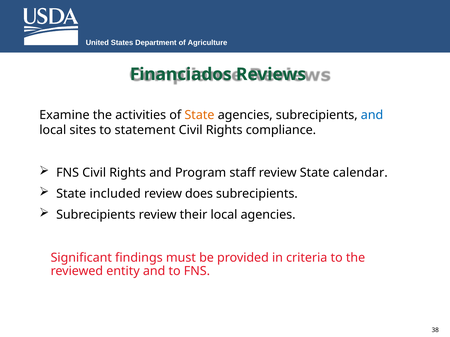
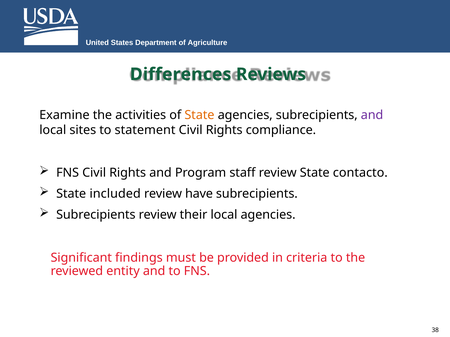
Financiados: Financiados -> Differences (181, 74)
and colour: blue -> purple (372, 115)
calendar: calendar -> contacto (360, 173)
does: does -> have (199, 194)
